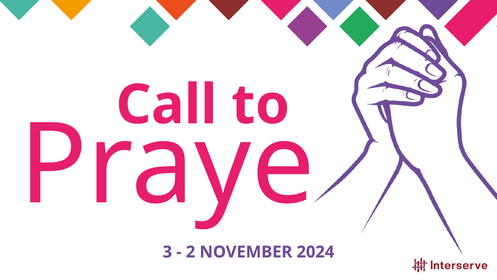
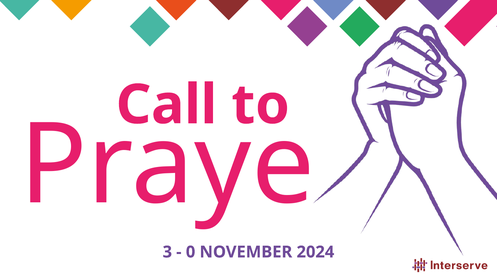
2: 2 -> 0 (191, 252)
